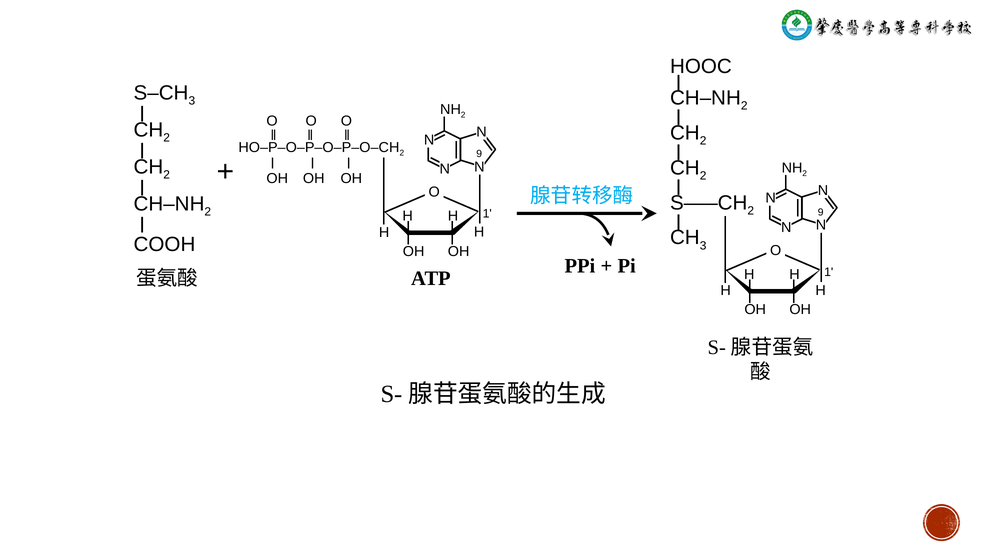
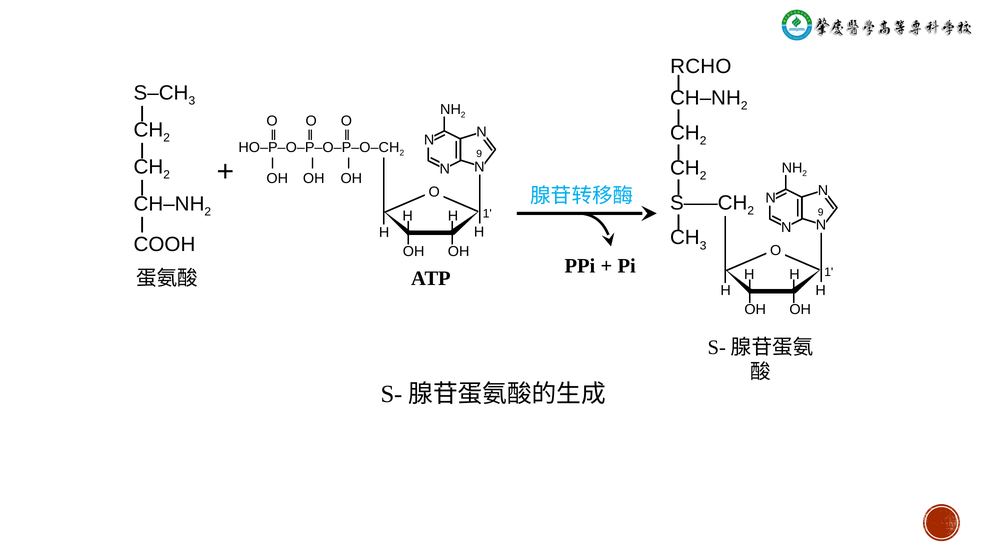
HOOC: HOOC -> RCHO (701, 66)
